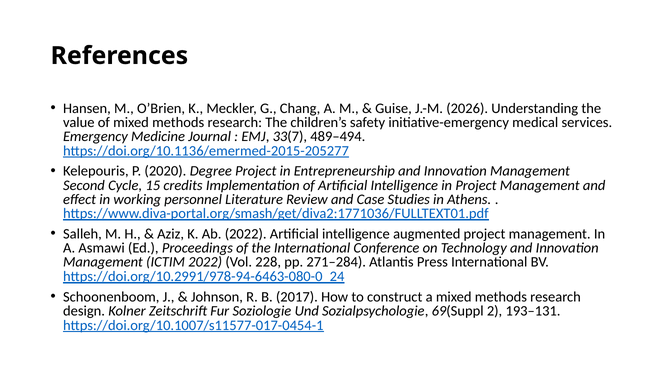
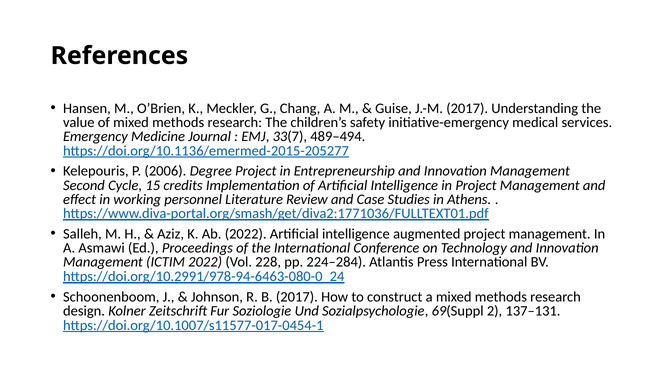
J.-M 2026: 2026 -> 2017 (467, 108)
2020: 2020 -> 2006 (165, 171)
271–284: 271–284 -> 224–284 (336, 263)
193–131: 193–131 -> 137–131 (533, 311)
